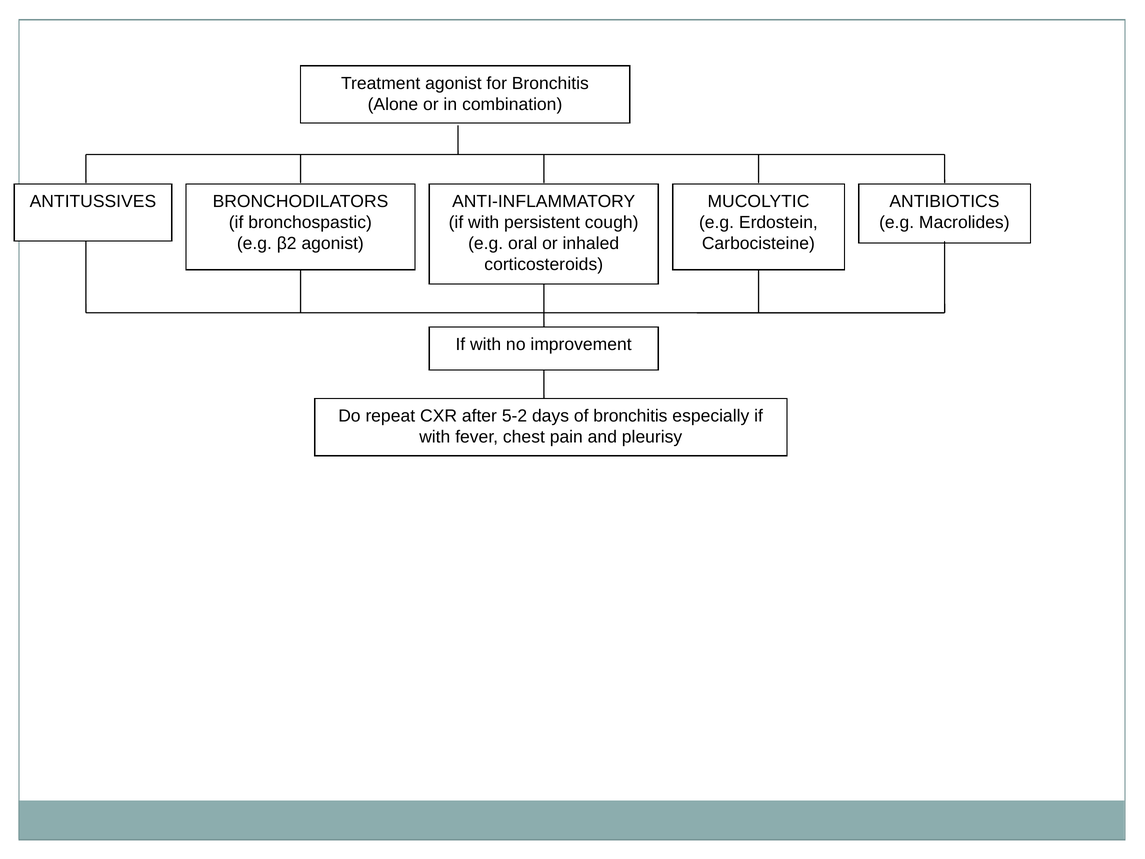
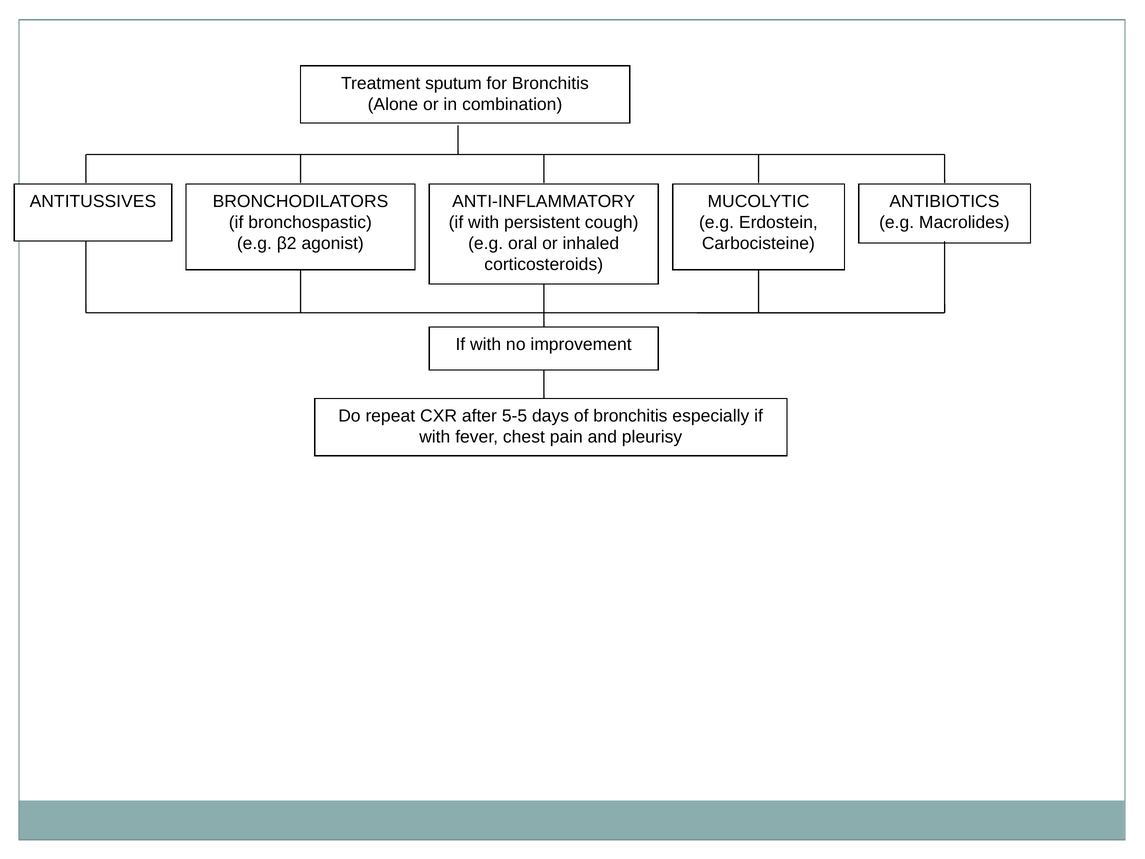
Treatment agonist: agonist -> sputum (453, 83)
5-2: 5-2 -> 5-5 (515, 416)
